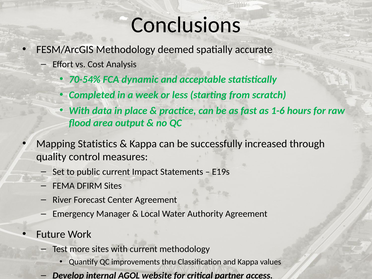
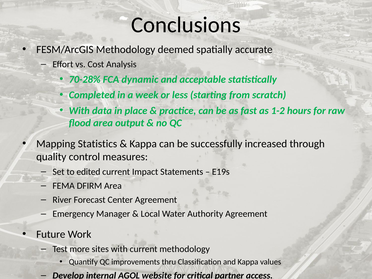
70-54%: 70-54% -> 70-28% (85, 79)
1-6: 1-6 -> 1-2 (278, 111)
public: public -> edited (88, 172)
DFIRM Sites: Sites -> Area (113, 186)
